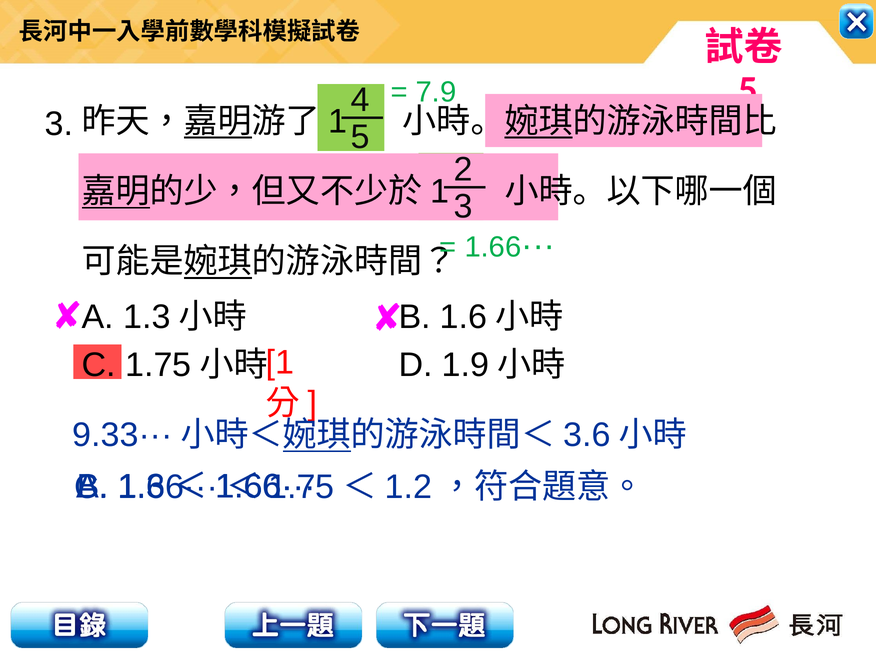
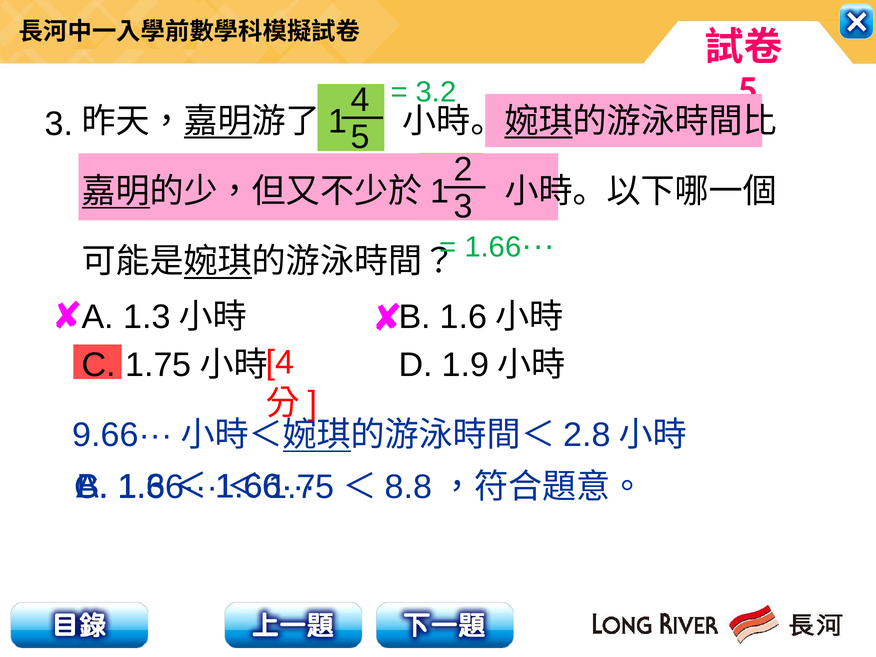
7.9: 7.9 -> 3.2 (436, 92)
1: 1 -> 4 (280, 363)
9.33···: 9.33··· -> 9.66··· (123, 435)
3.6: 3.6 -> 2.8 (587, 435)
1.2: 1.2 -> 8.8 (408, 487)
